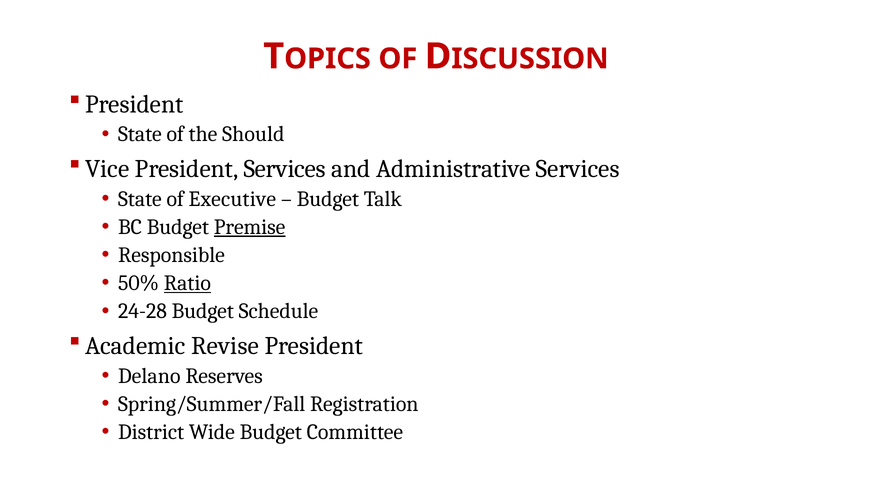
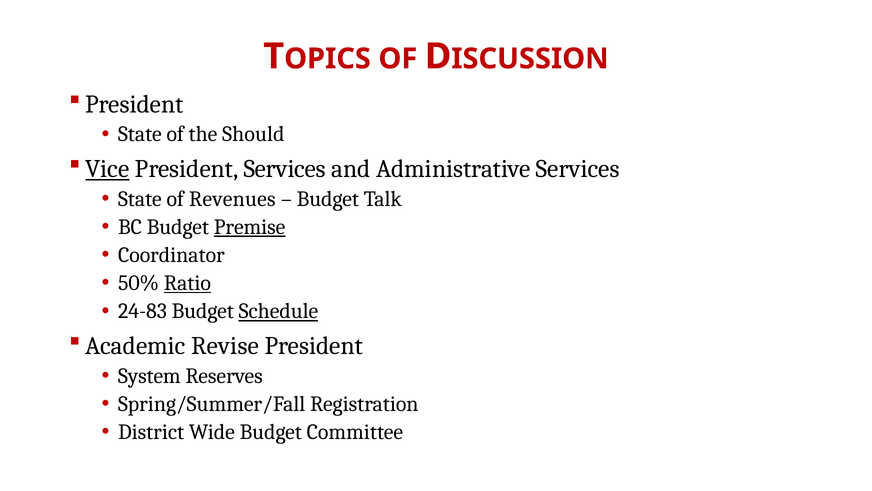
Vice underline: none -> present (107, 169)
Executive: Executive -> Revenues (232, 199)
Responsible: Responsible -> Coordinator (171, 255)
24-28: 24-28 -> 24-83 (142, 311)
Schedule underline: none -> present (278, 311)
Delano: Delano -> System (149, 375)
